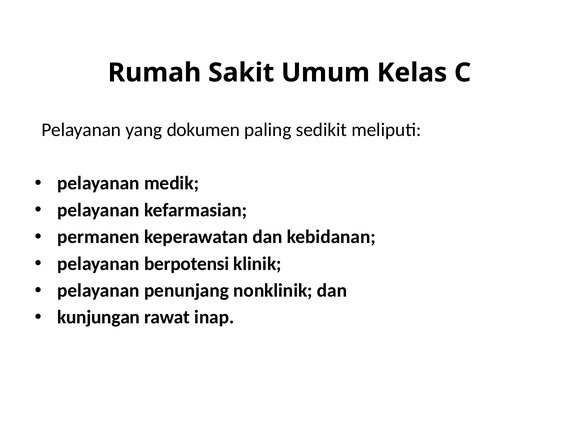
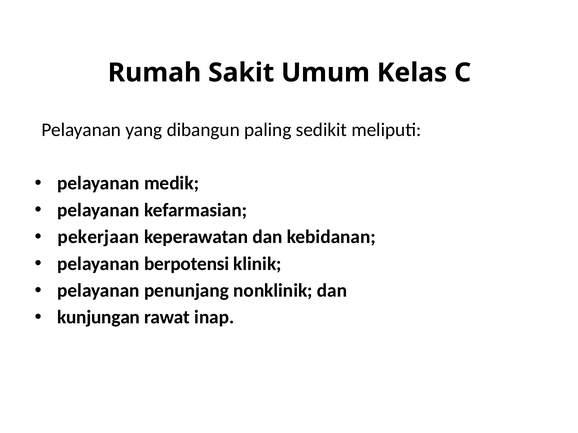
dokumen: dokumen -> dibangun (203, 130)
permanen: permanen -> pekerjaan (98, 237)
